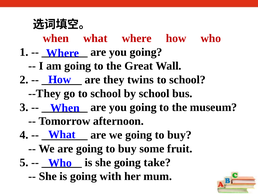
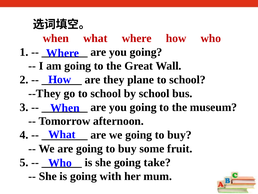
twins: twins -> plane (141, 79)
